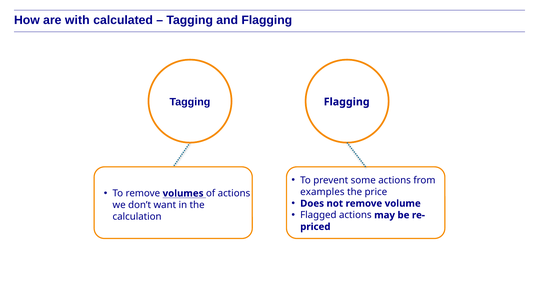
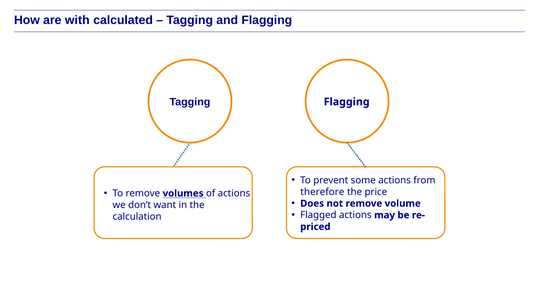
examples: examples -> therefore (322, 192)
